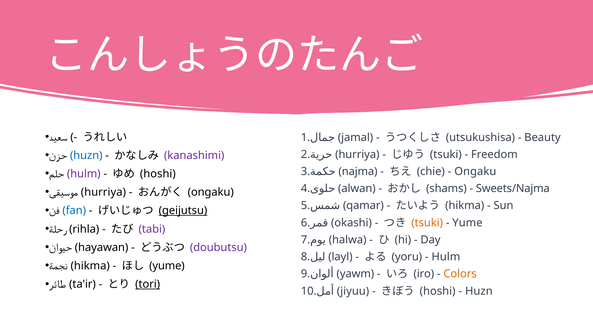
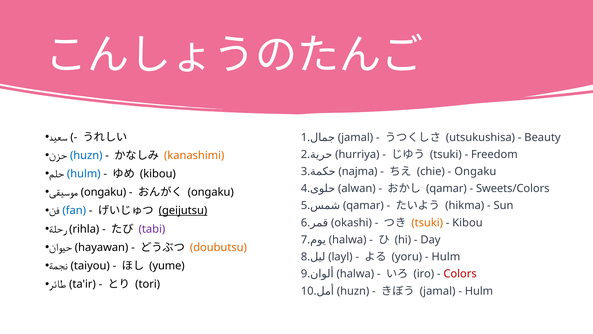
kanashimi colour: purple -> orange (194, 155)
hulm colour: purple -> blue (84, 174)
hoshi: hoshi -> kibou (158, 174)
shams: shams -> qamar (446, 188)
Sweets/Najma: Sweets/Najma -> Sweets/Colors (513, 188)
hurriya: hurriya -> ongaku (104, 192)
Yume: Yume -> Kibou (467, 222)
doubutsu colour: purple -> orange (218, 247)
hikma: hikma -> taiyou (90, 266)
yawm: yawm -> halwa (355, 274)
Colors colour: orange -> red (460, 274)
tori underline: present -> none (148, 284)
jiyuu: jiyuu -> huzn (353, 291)
hoshi: hoshi -> jamal (438, 291)
Huzn: Huzn -> Hulm (479, 291)
